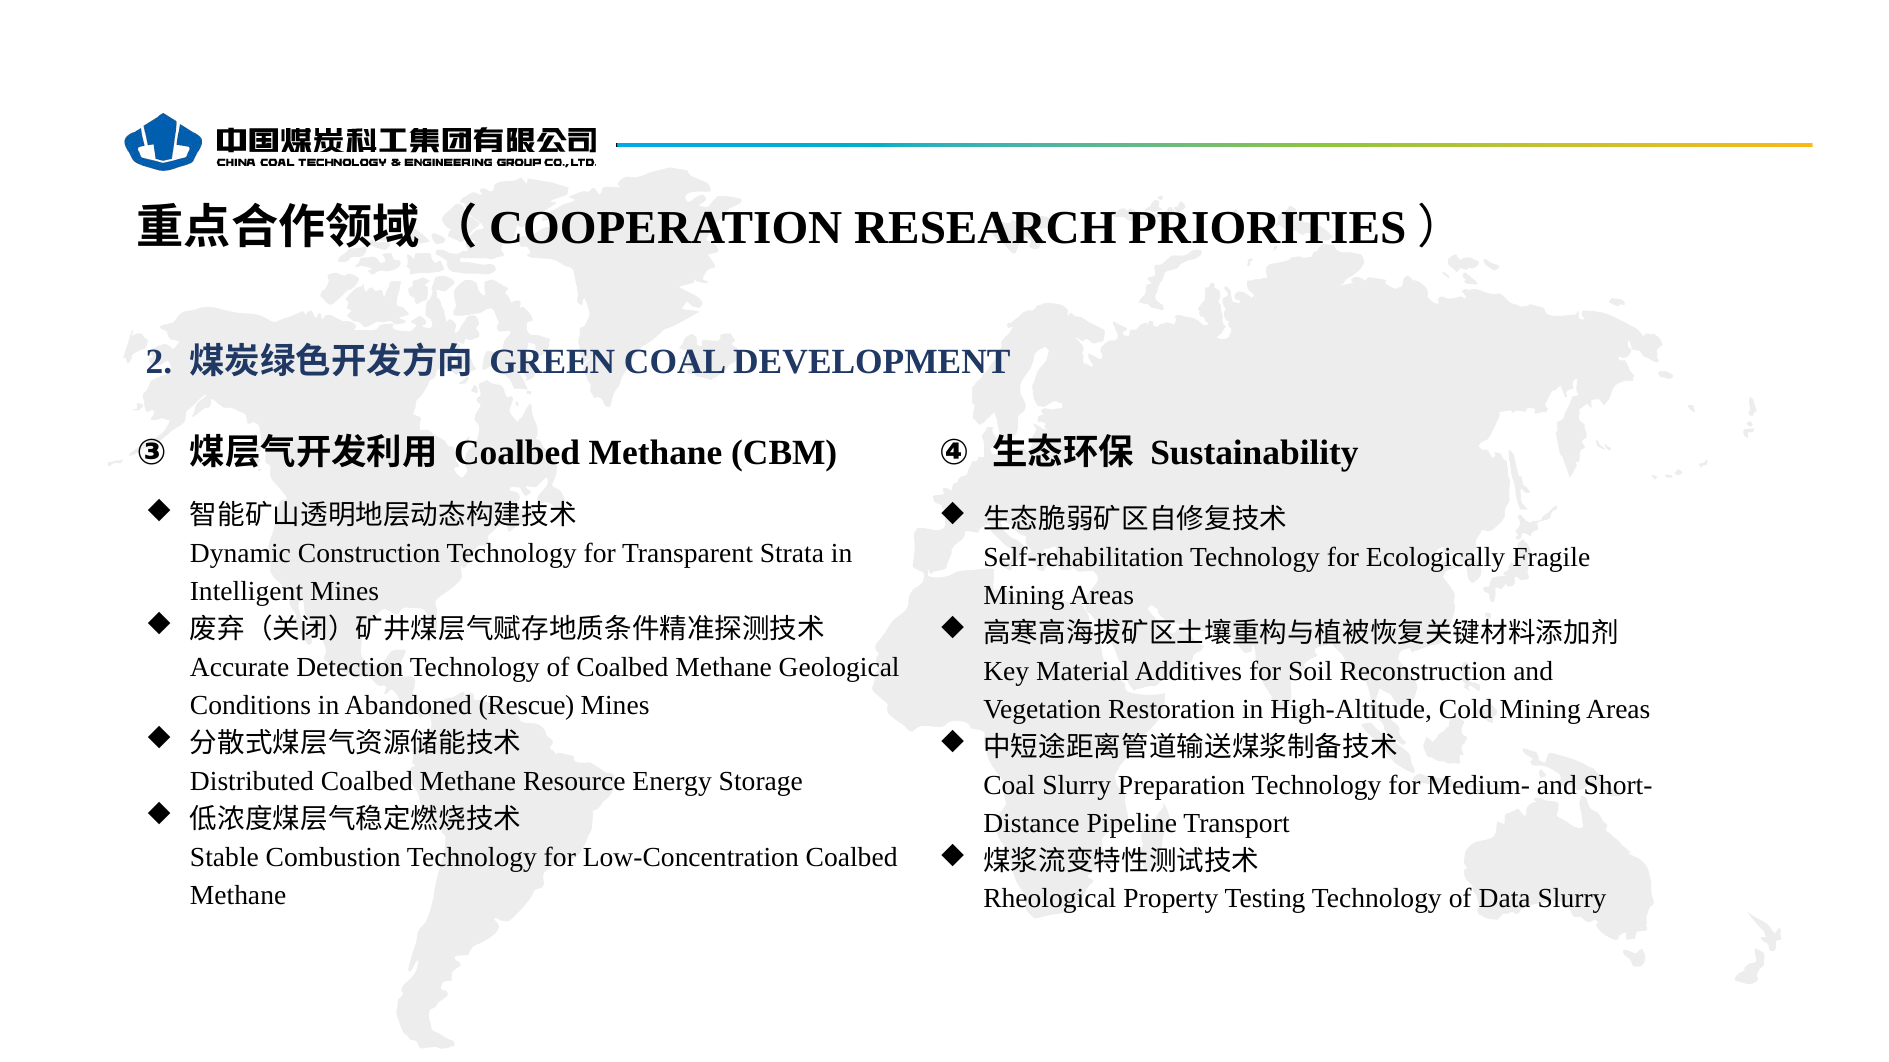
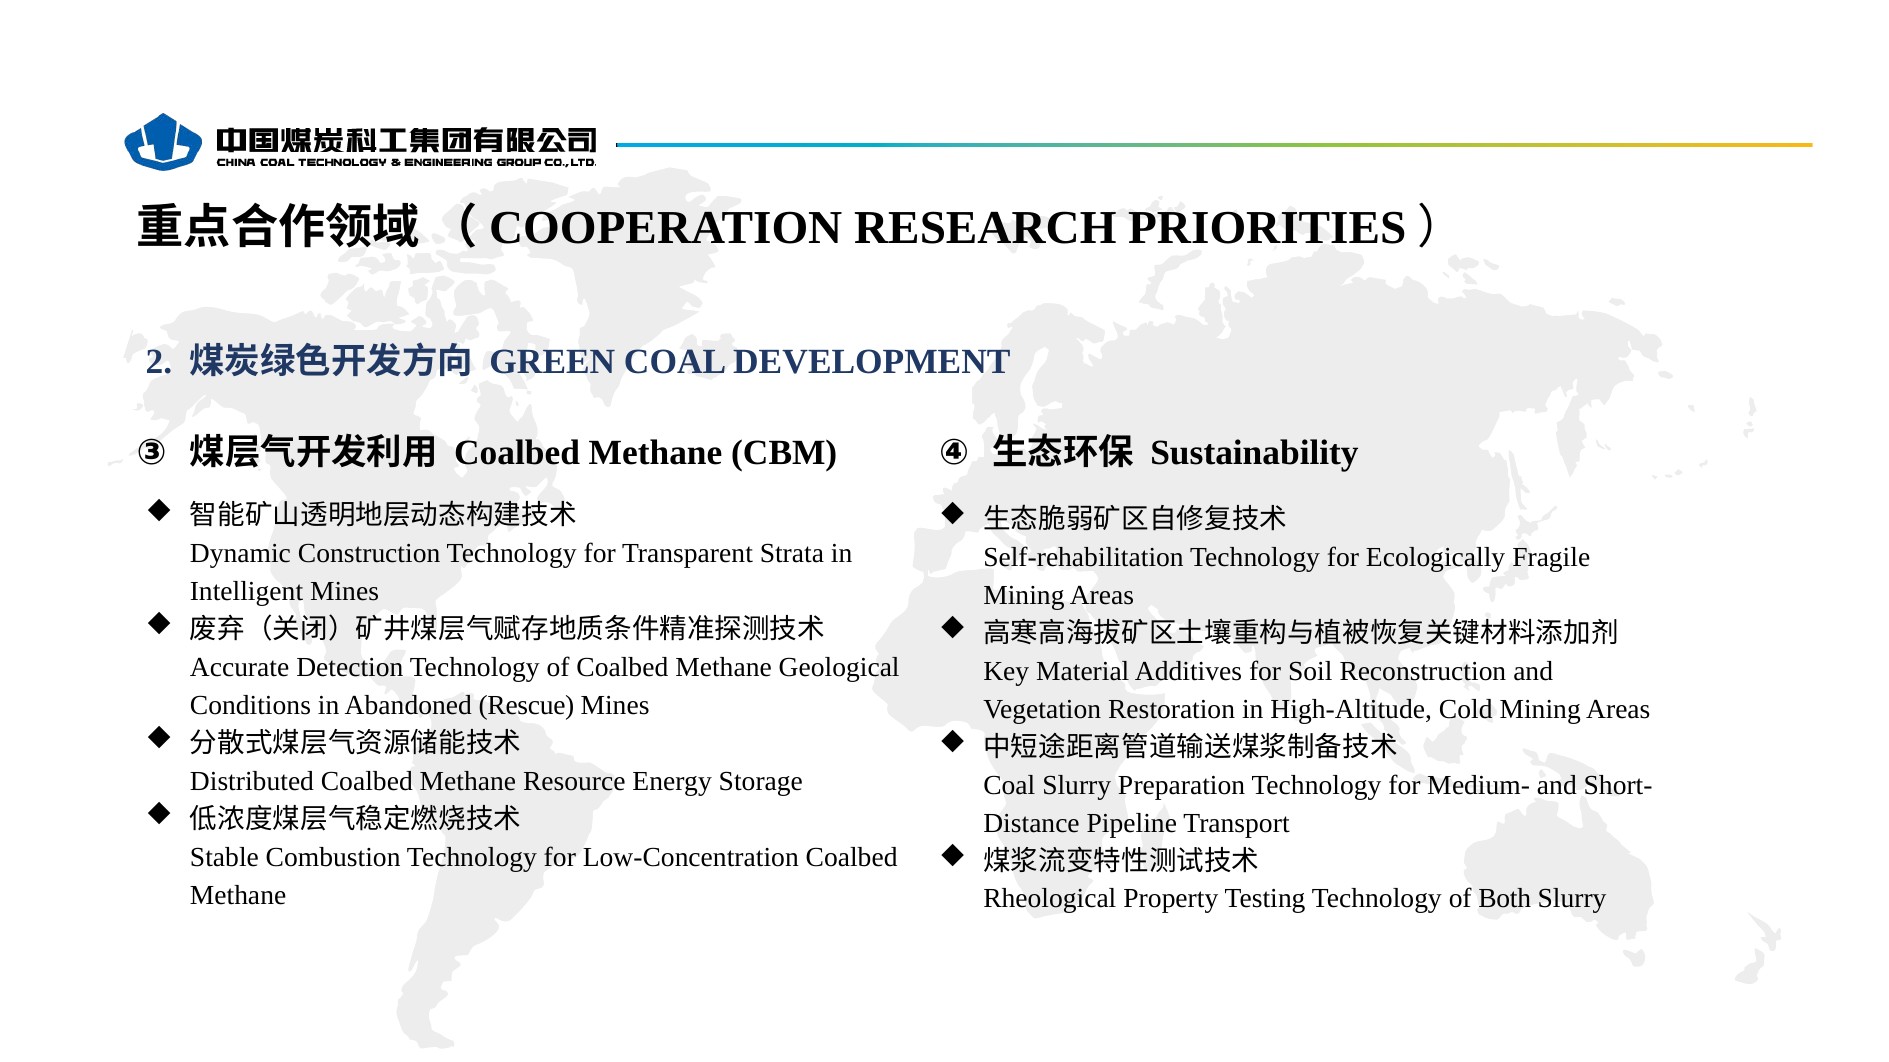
Data: Data -> Both (1505, 899)
